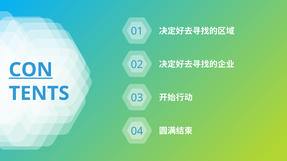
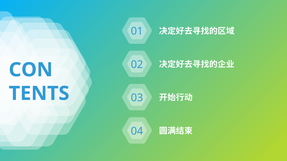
CON underline: present -> none (31, 70)
